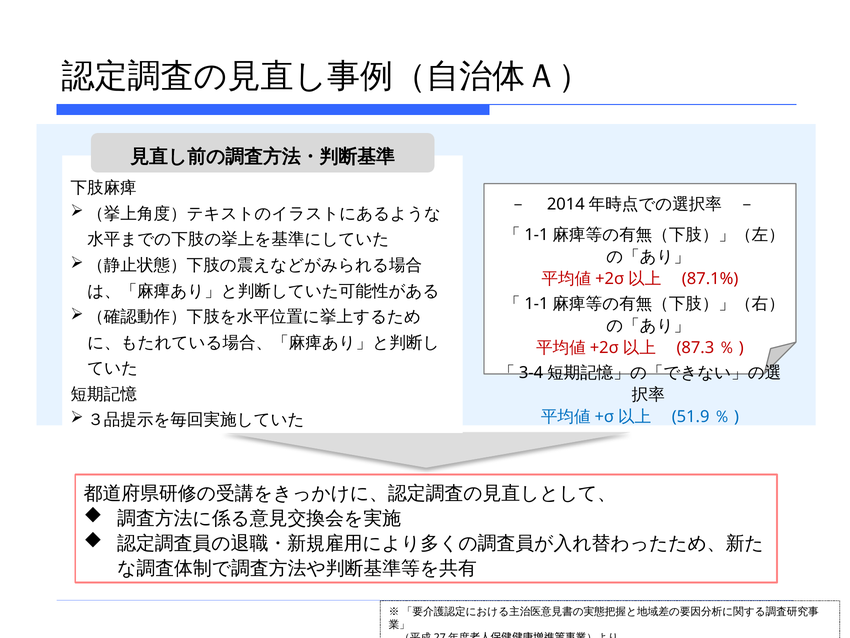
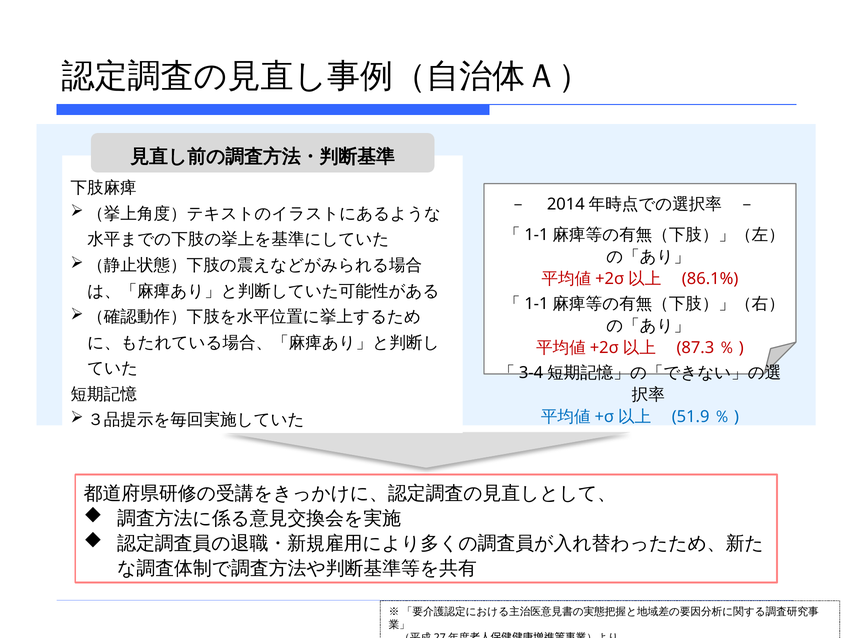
87.1%: 87.1% -> 86.1% (710, 278)
